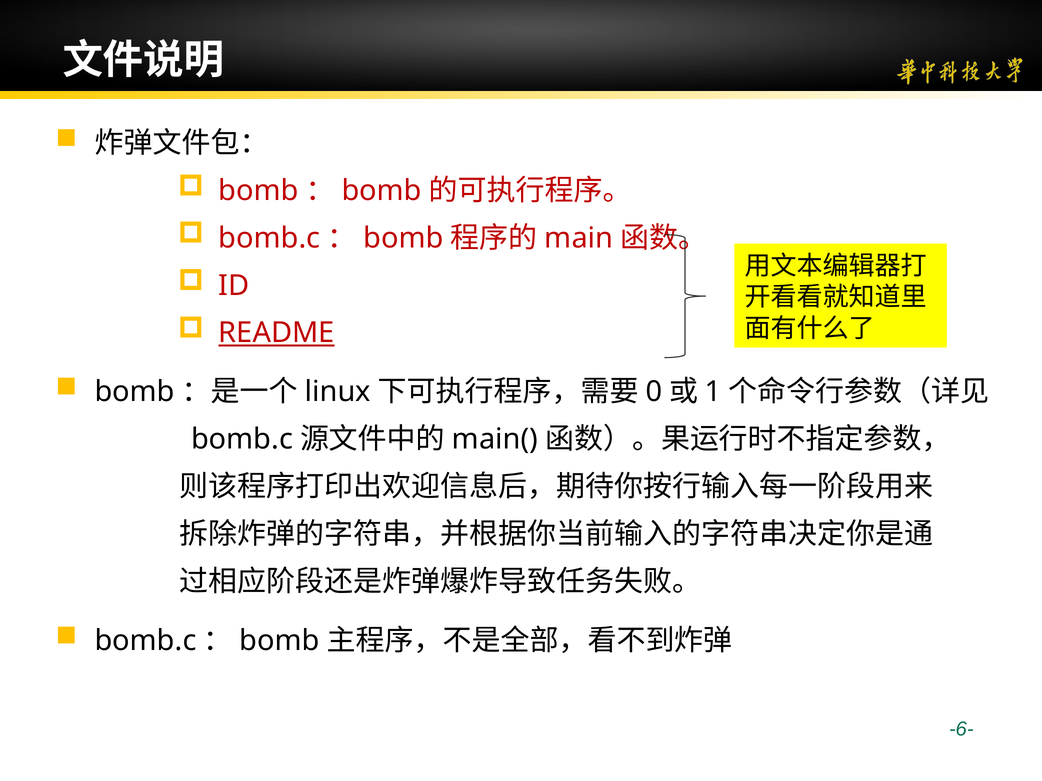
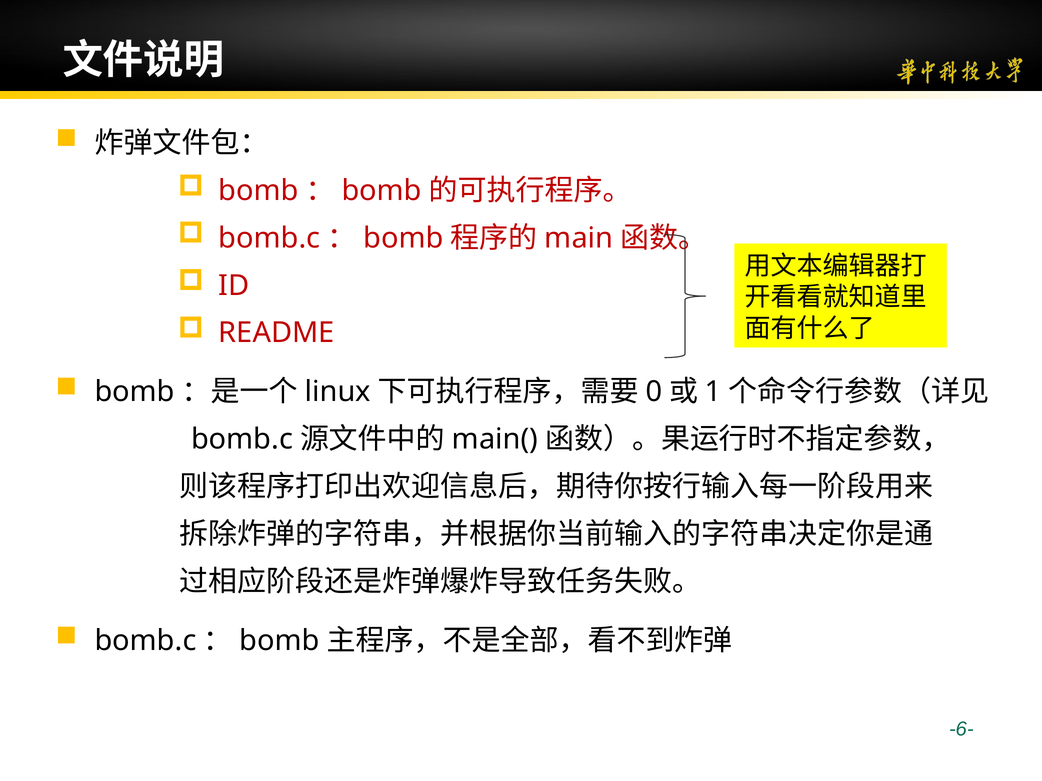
README underline: present -> none (277, 333)
